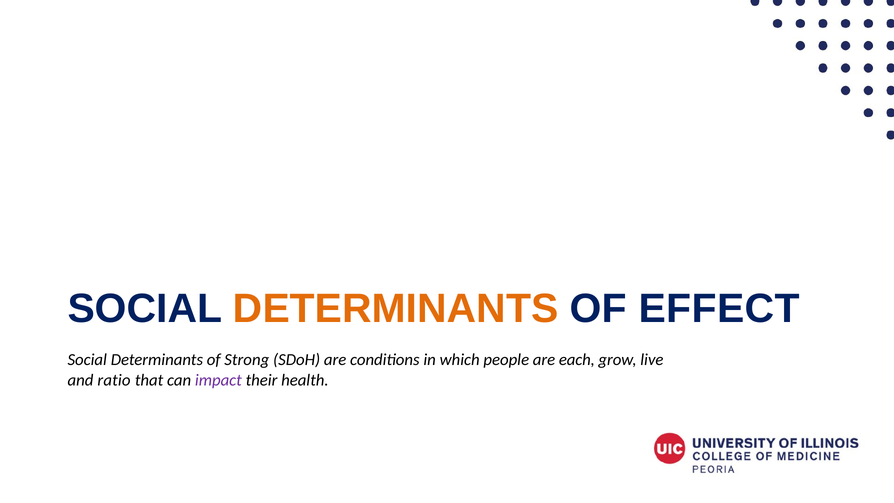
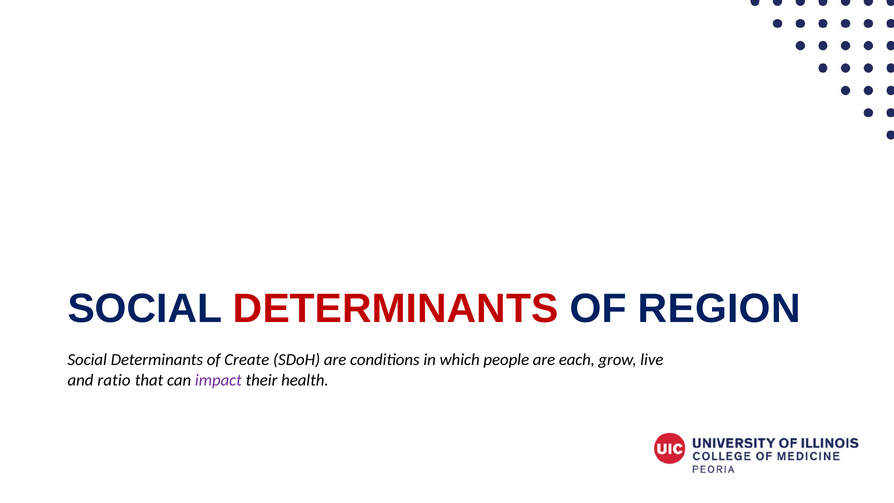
DETERMINANTS colour: orange -> red (396, 309)
EFFECT: EFFECT -> REGION (719, 309)
Strong: Strong -> Create (247, 360)
